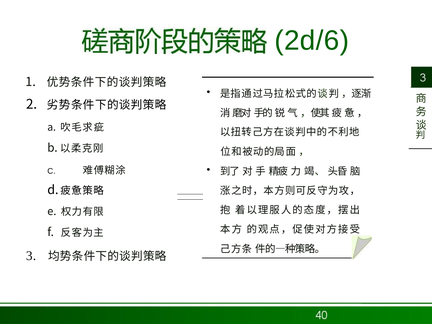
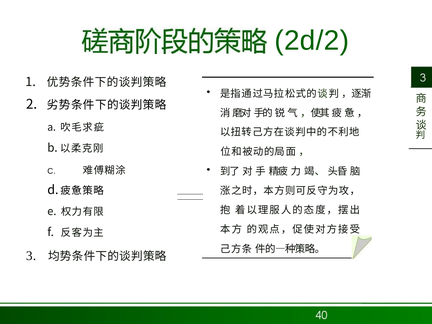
2d/6: 2d/6 -> 2d/2 (312, 41)
